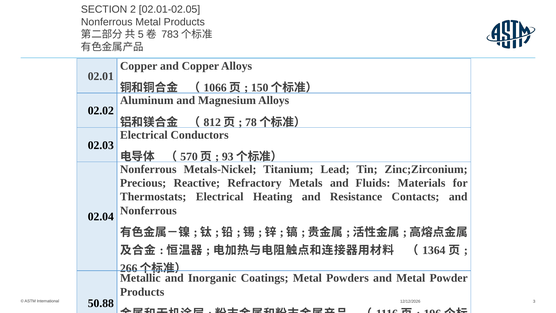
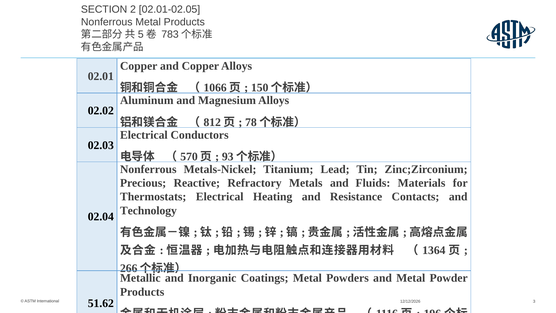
Nonferrous: Nonferrous -> Technology (148, 210)
50.88: 50.88 -> 51.62 (101, 303)
